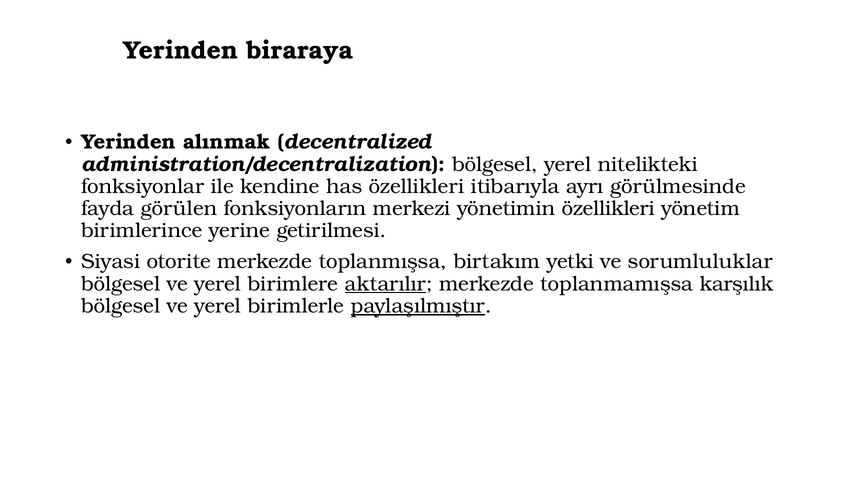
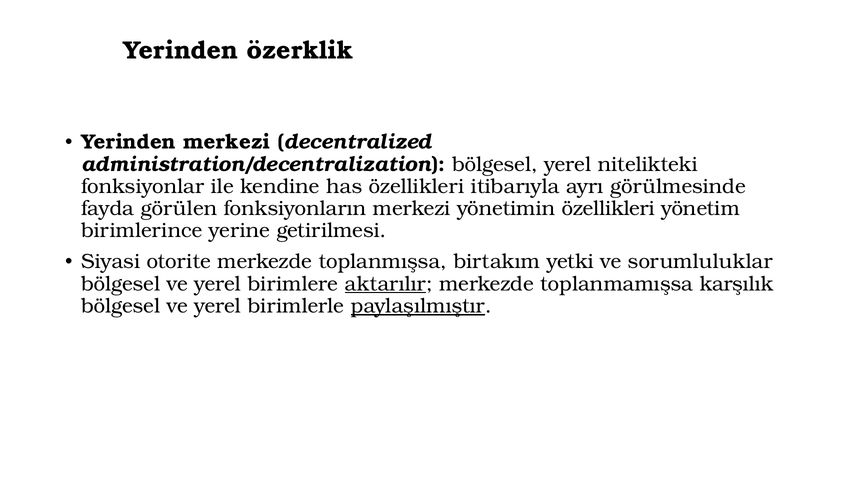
biraraya: biraraya -> özerklik (300, 51)
Yerinden alınmak: alınmak -> merkezi (227, 142)
